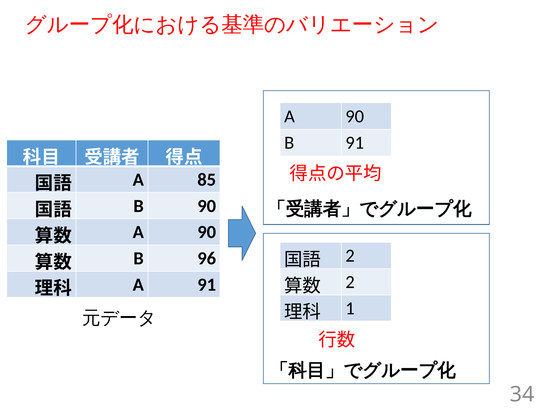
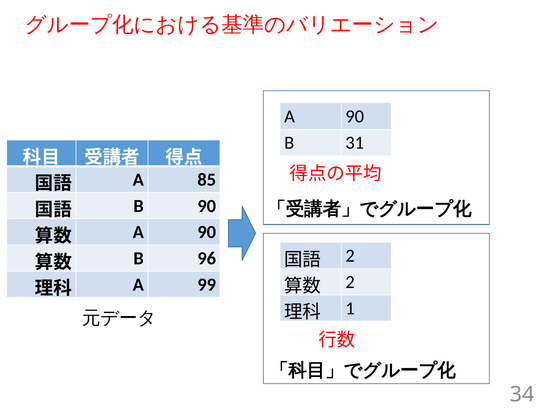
B 91: 91 -> 31 (355, 143)
A 91: 91 -> 99 (207, 285)
